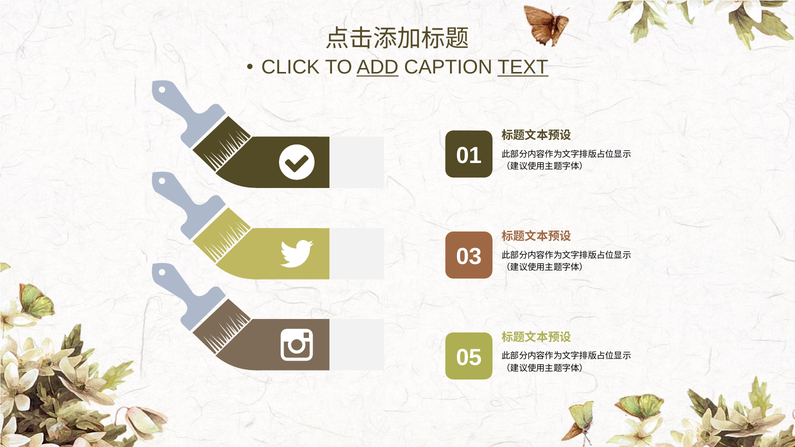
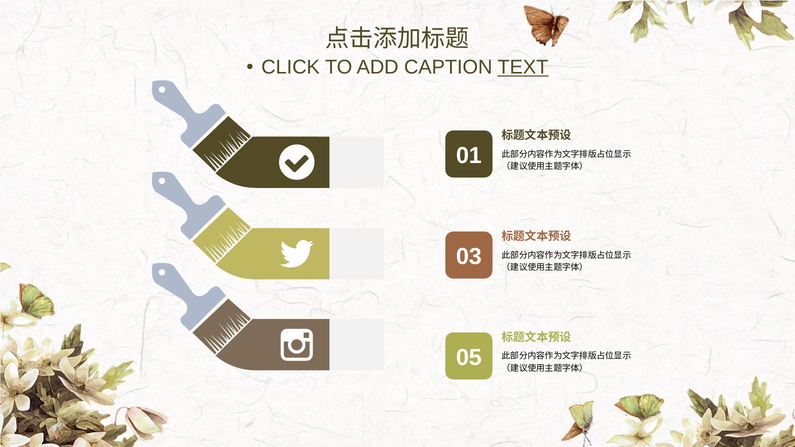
ADD underline: present -> none (378, 67)
